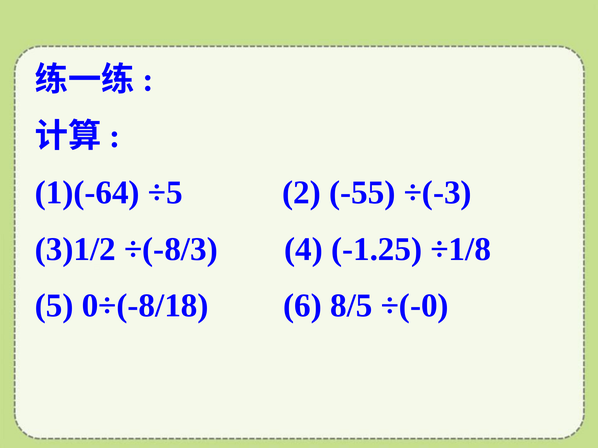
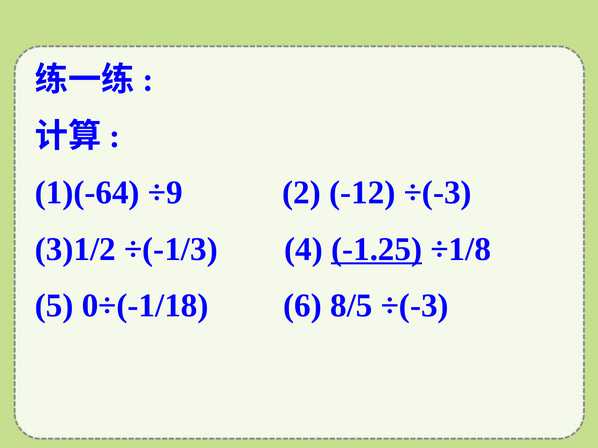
÷5: ÷5 -> ÷9 (165, 193)
-55: -55 -> -12 (362, 193)
÷(-8/3: ÷(-8/3 -> ÷(-1/3 (171, 249)
-1.25 underline: none -> present (377, 249)
0÷(-8/18: 0÷(-8/18 -> 0÷(-1/18 (145, 306)
8/5 ÷(-0: ÷(-0 -> ÷(-3 (415, 306)
